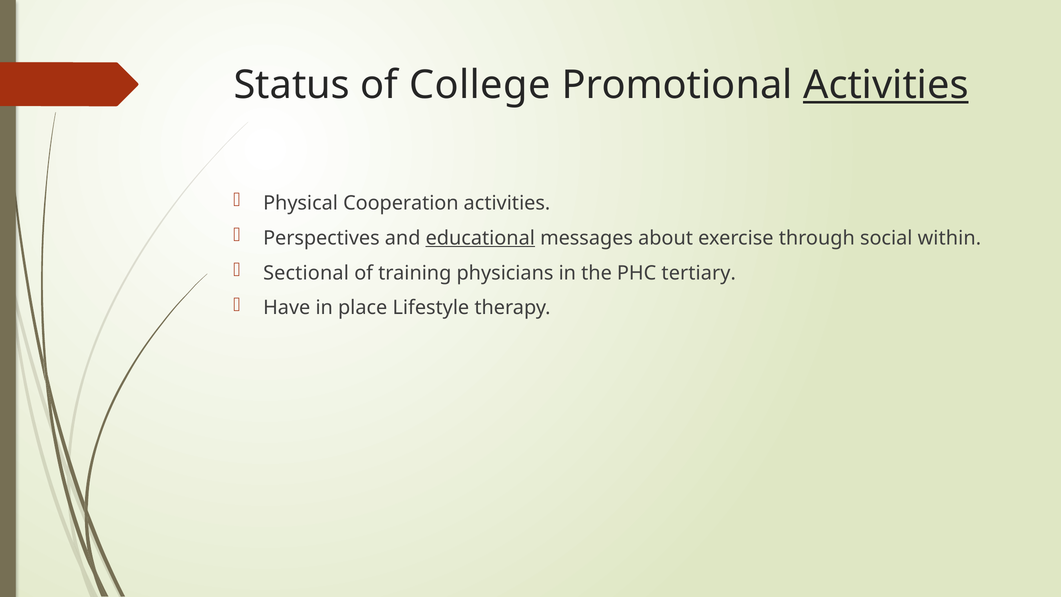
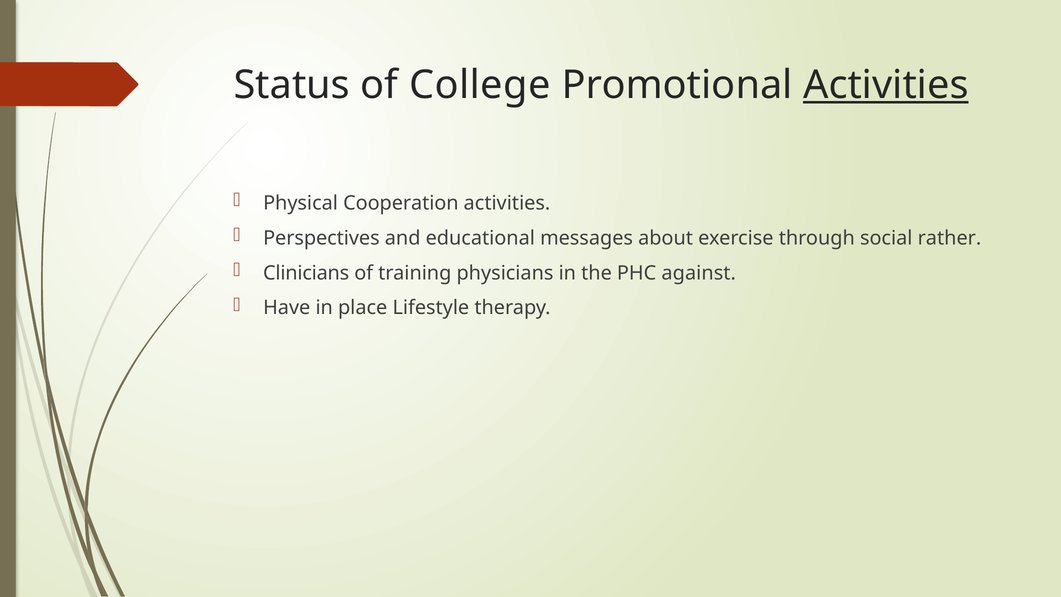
educational underline: present -> none (480, 238)
within: within -> rather (949, 238)
Sectional: Sectional -> Clinicians (306, 273)
tertiary: tertiary -> against (699, 273)
